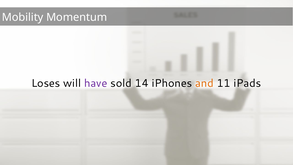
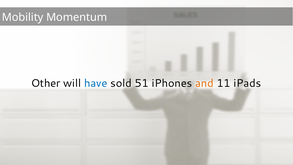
Loses: Loses -> Other (46, 83)
have colour: purple -> blue (96, 83)
14: 14 -> 51 (142, 83)
